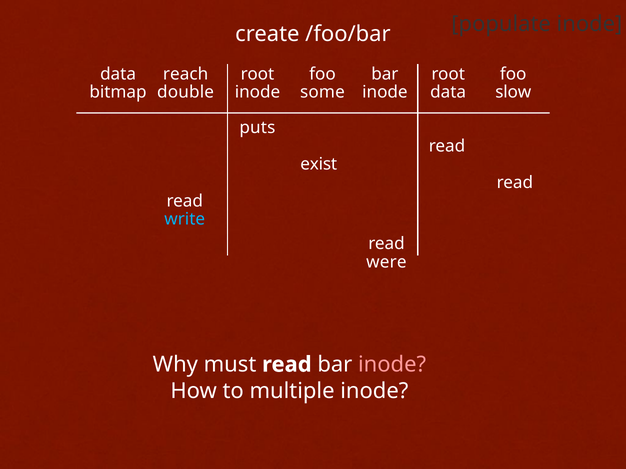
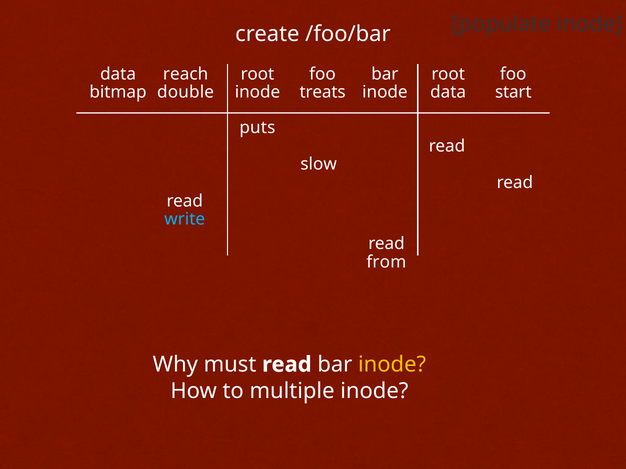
some: some -> treats (323, 92)
slow: slow -> start (513, 92)
exist: exist -> slow (319, 164)
were: were -> from (386, 262)
inode colour: pink -> yellow (392, 365)
